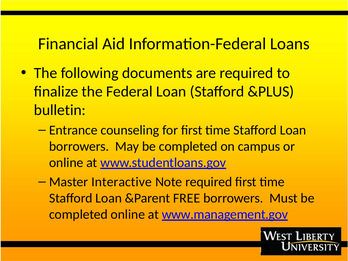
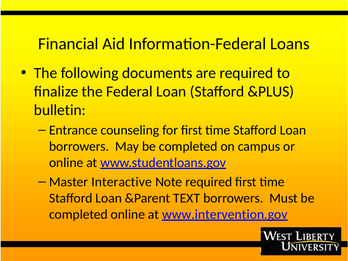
FREE: FREE -> TEXT (187, 198)
www.management.gov: www.management.gov -> www.intervention.gov (225, 214)
